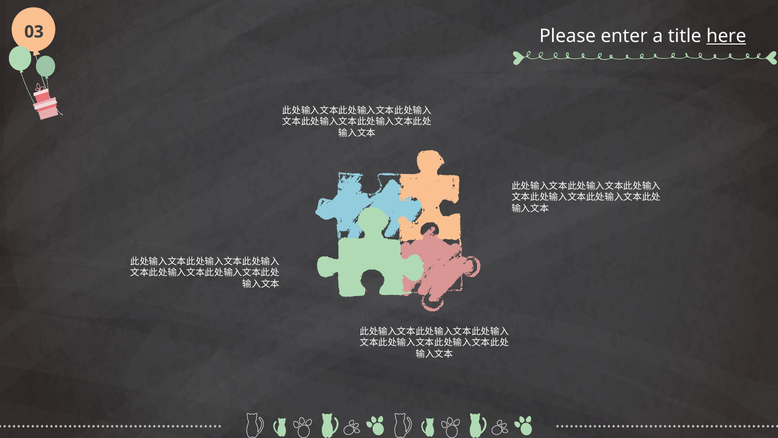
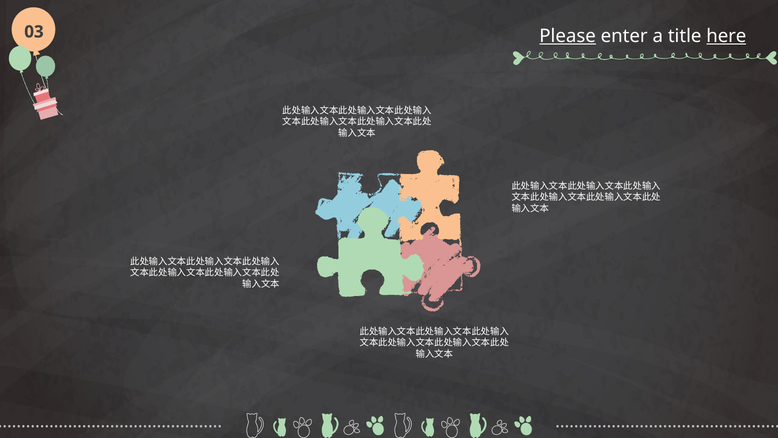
Please underline: none -> present (568, 36)
